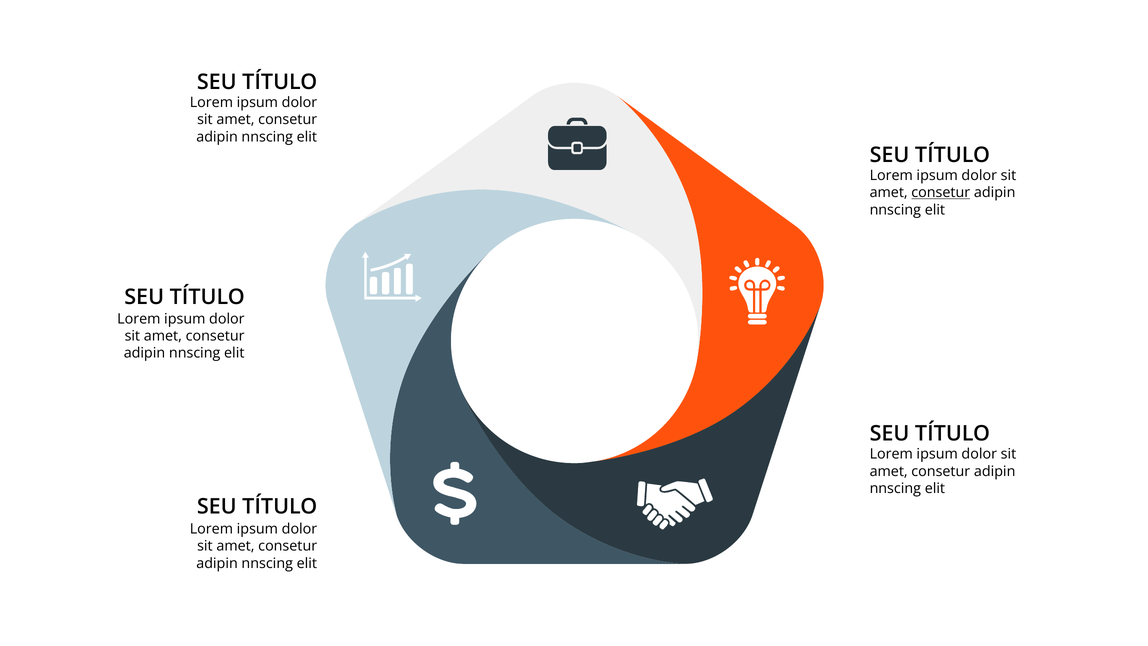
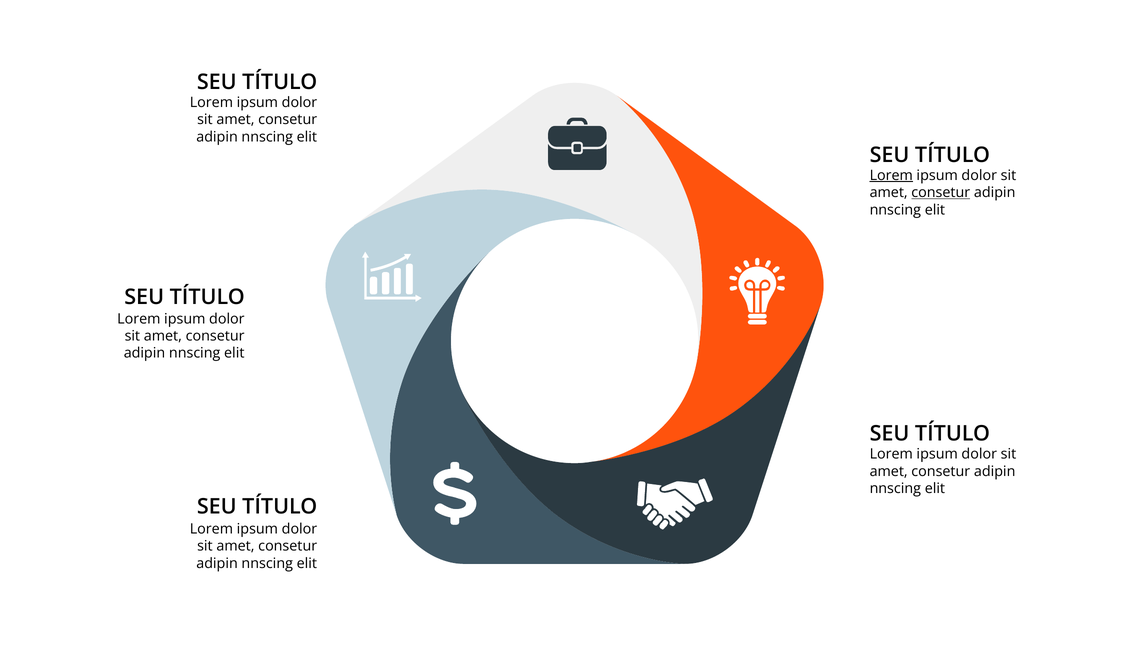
Lorem underline: none -> present (891, 175)
